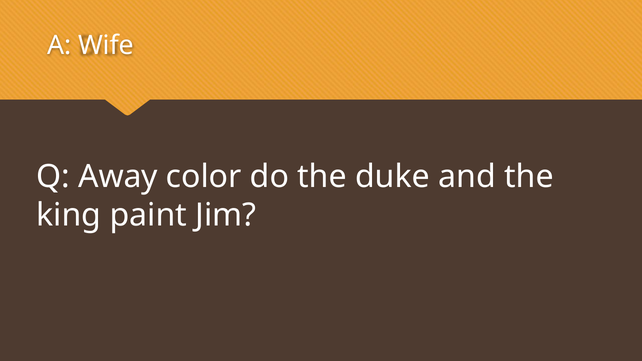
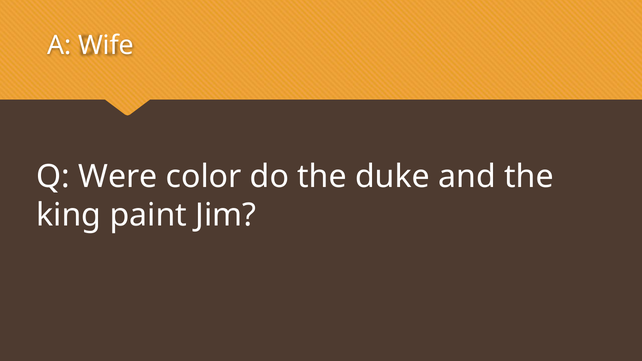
Away: Away -> Were (118, 177)
